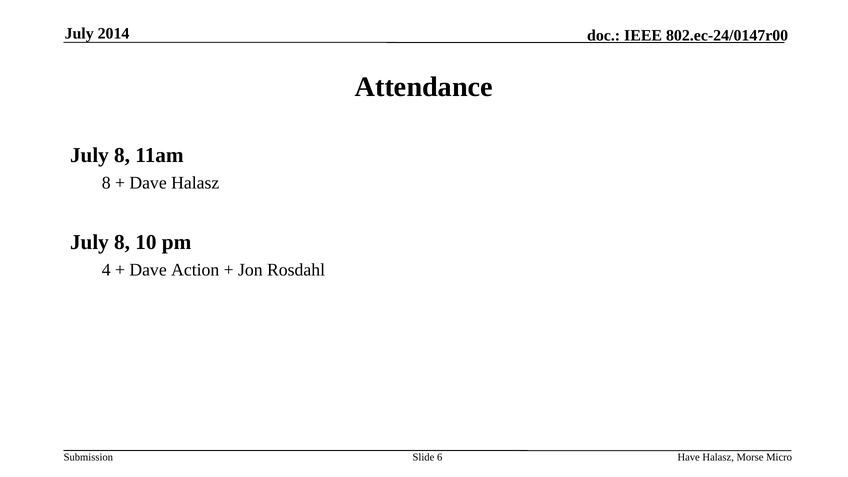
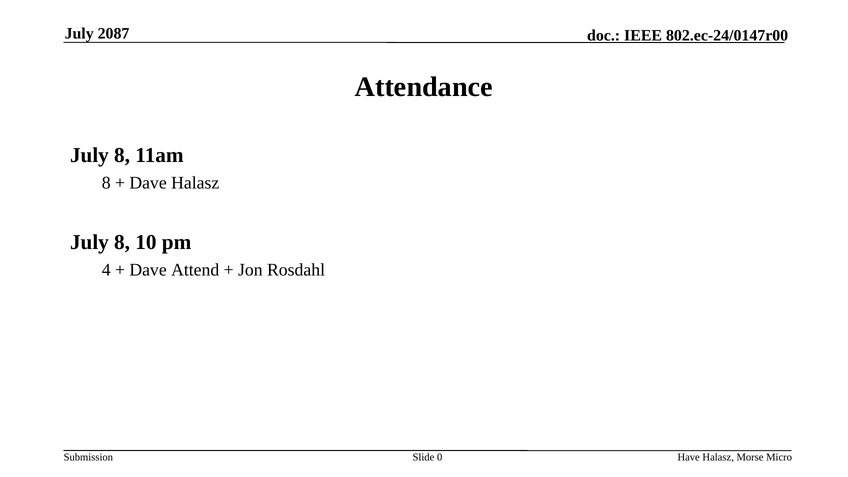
2014: 2014 -> 2087 (114, 34)
Action: Action -> Attend (195, 270)
6: 6 -> 0 (440, 457)
